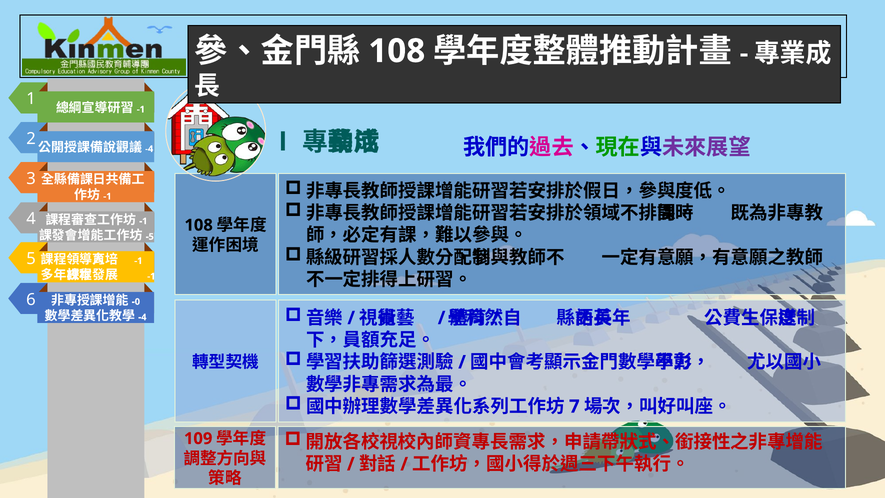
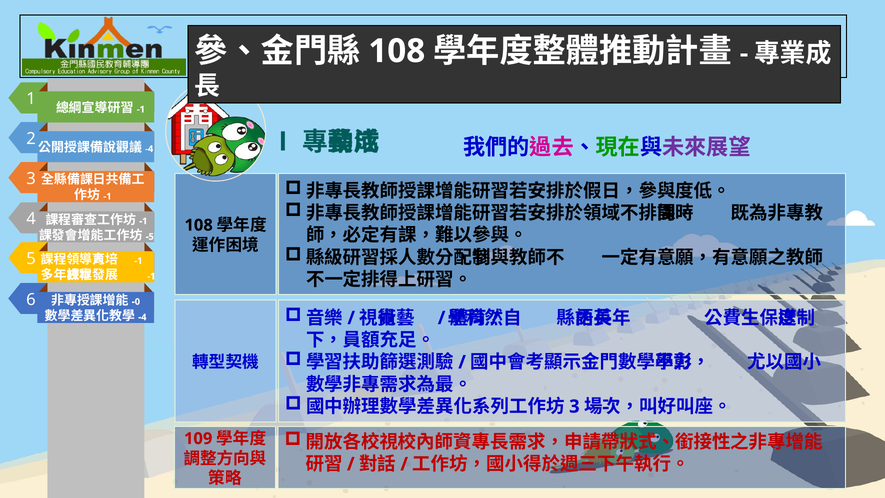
7: 7 -> 3 (574, 406)
